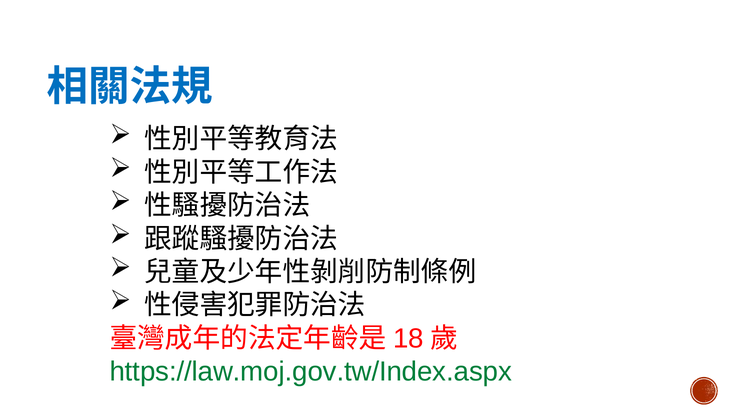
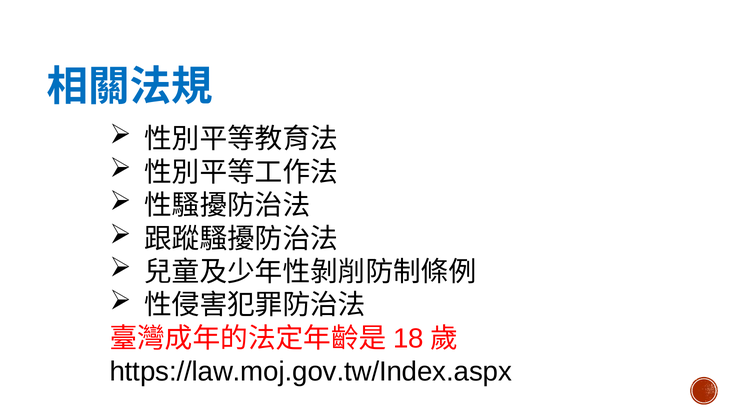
https://law.moj.gov.tw/Index.aspx colour: green -> black (311, 372)
